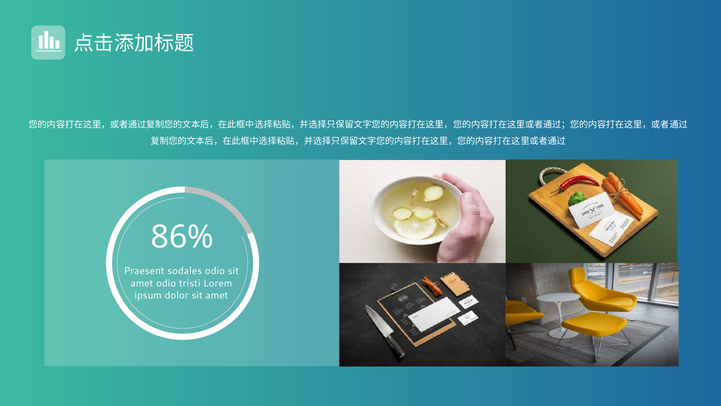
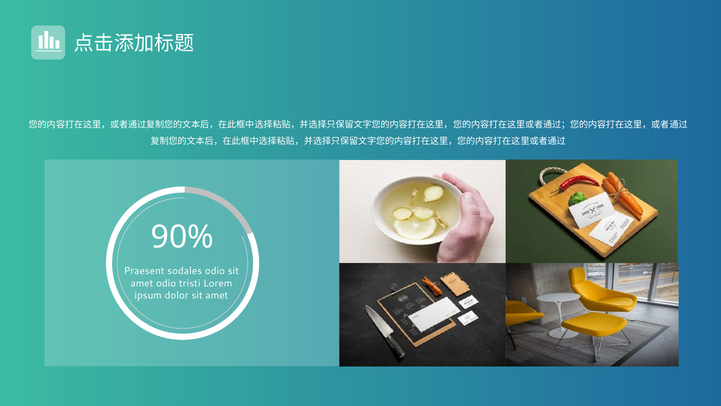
86%: 86% -> 90% (182, 237)
